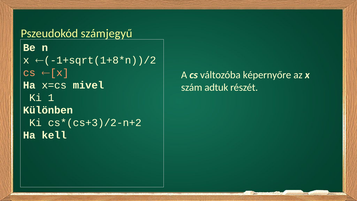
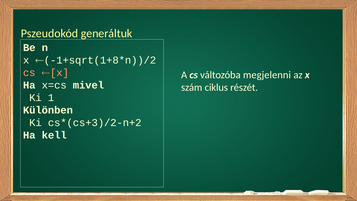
számjegyű: számjegyű -> generáltuk (107, 33)
képernyőre: képernyőre -> megjelenni (267, 75)
adtuk: adtuk -> ciklus (216, 87)
